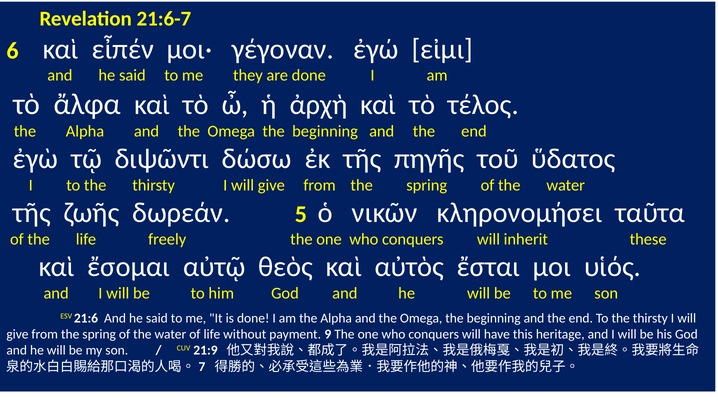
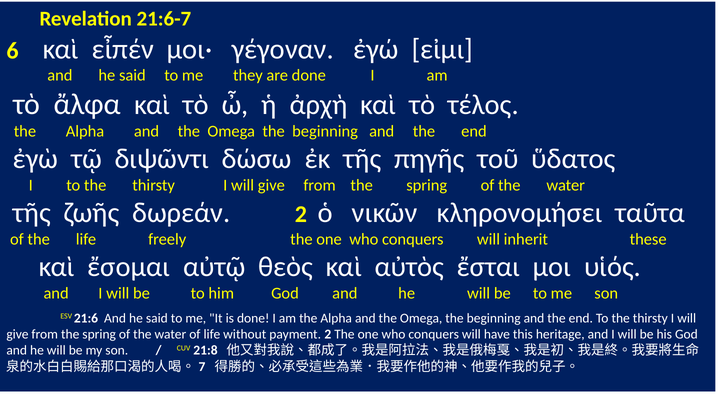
δωρεάν 5: 5 -> 2 (301, 214)
payment 9: 9 -> 2 (328, 334)
21:9: 21:9 -> 21:8 (205, 350)
